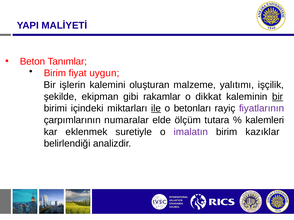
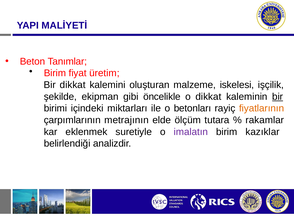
uygun: uygun -> üretim (104, 73)
Bir işlerin: işlerin -> dikkat (73, 85)
yalıtımı: yalıtımı -> iskelesi (237, 85)
rakamlar: rakamlar -> öncelikle (162, 97)
ile underline: present -> none (156, 109)
fiyatlarının colour: purple -> orange (262, 109)
numaralar: numaralar -> metrajının (127, 120)
kalemleri: kalemleri -> rakamlar (265, 120)
